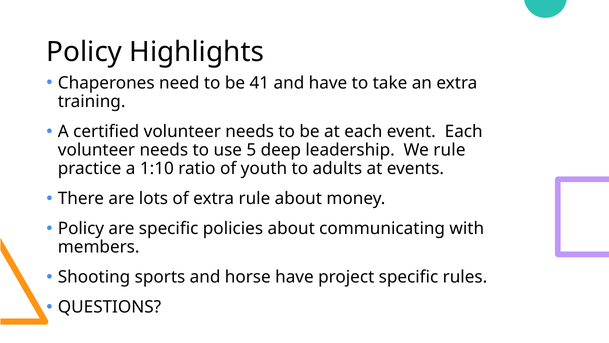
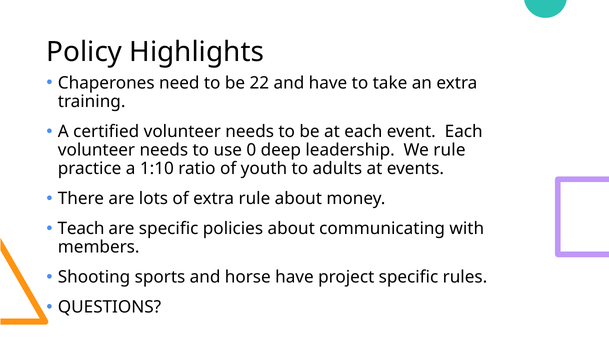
41: 41 -> 22 (259, 83)
5: 5 -> 0 (251, 150)
Policy: Policy -> Teach (81, 228)
